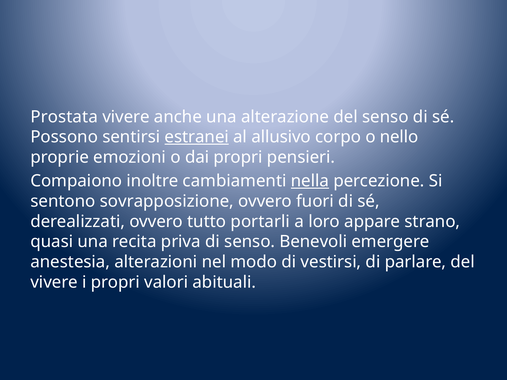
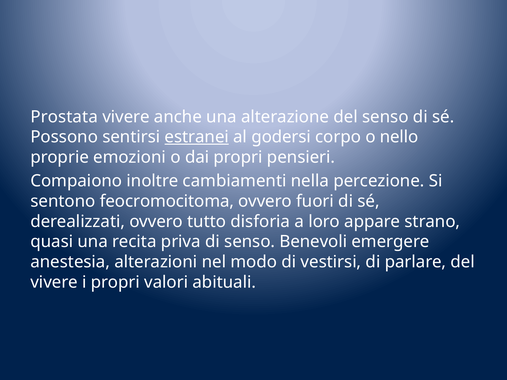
allusivo: allusivo -> godersi (281, 137)
nella underline: present -> none (310, 181)
sovrapposizione: sovrapposizione -> feocromocitoma (167, 201)
portarli: portarli -> disforia (260, 222)
